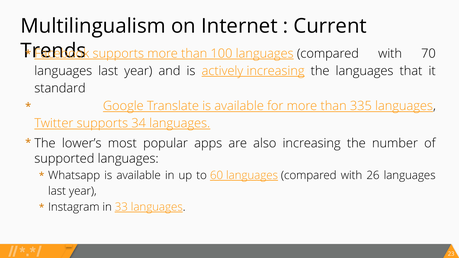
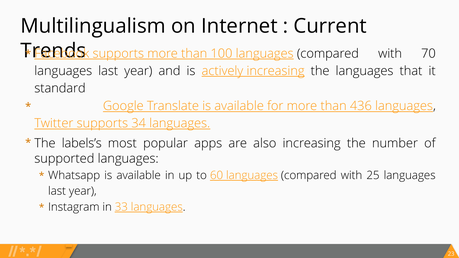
335: 335 -> 436 (361, 106)
lower’s: lower’s -> labels’s (82, 143)
26: 26 -> 25 (373, 175)
